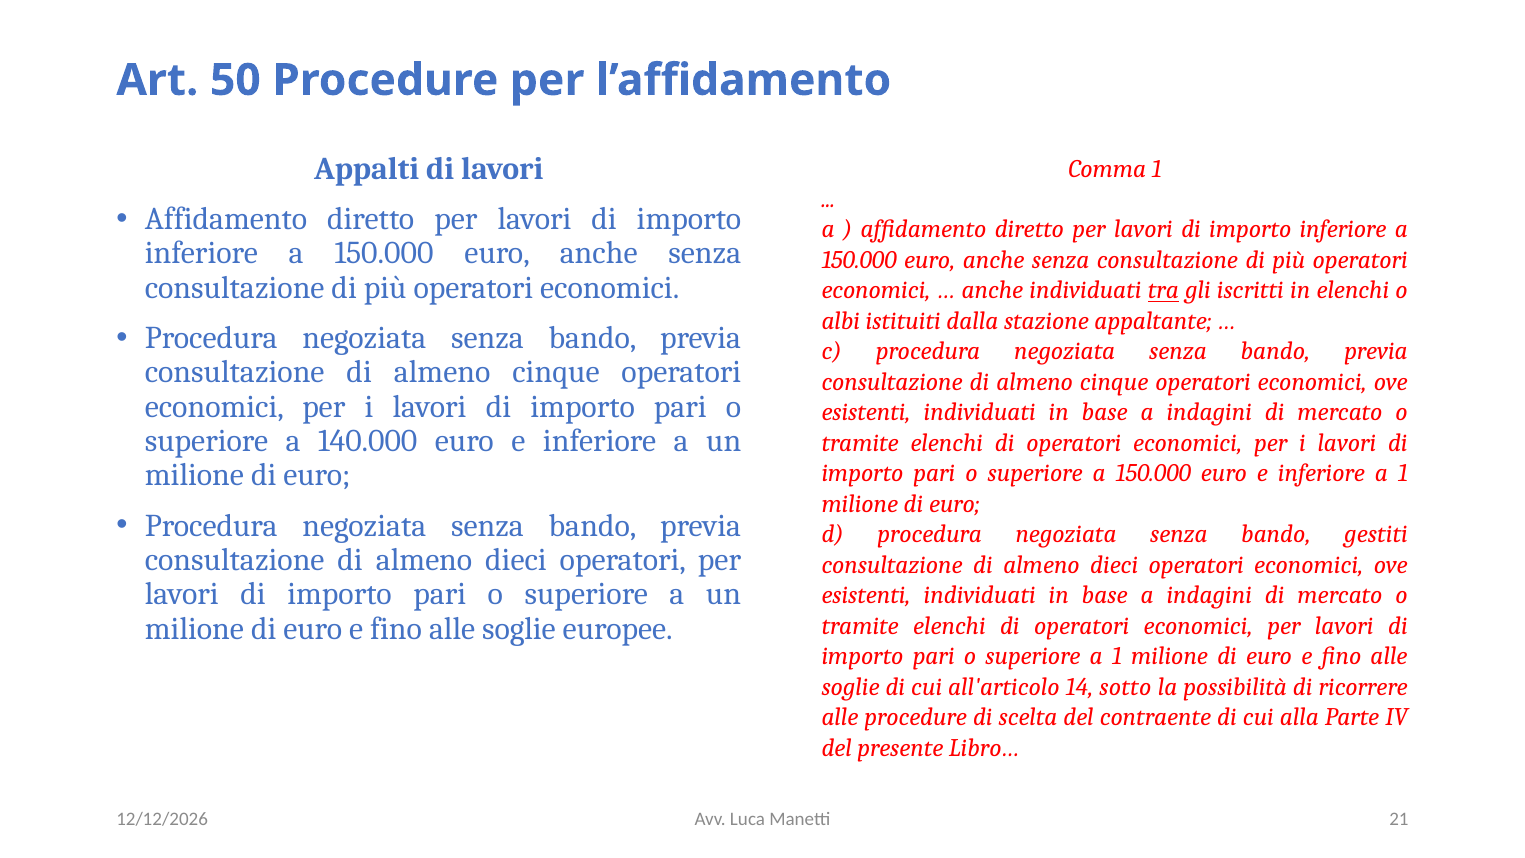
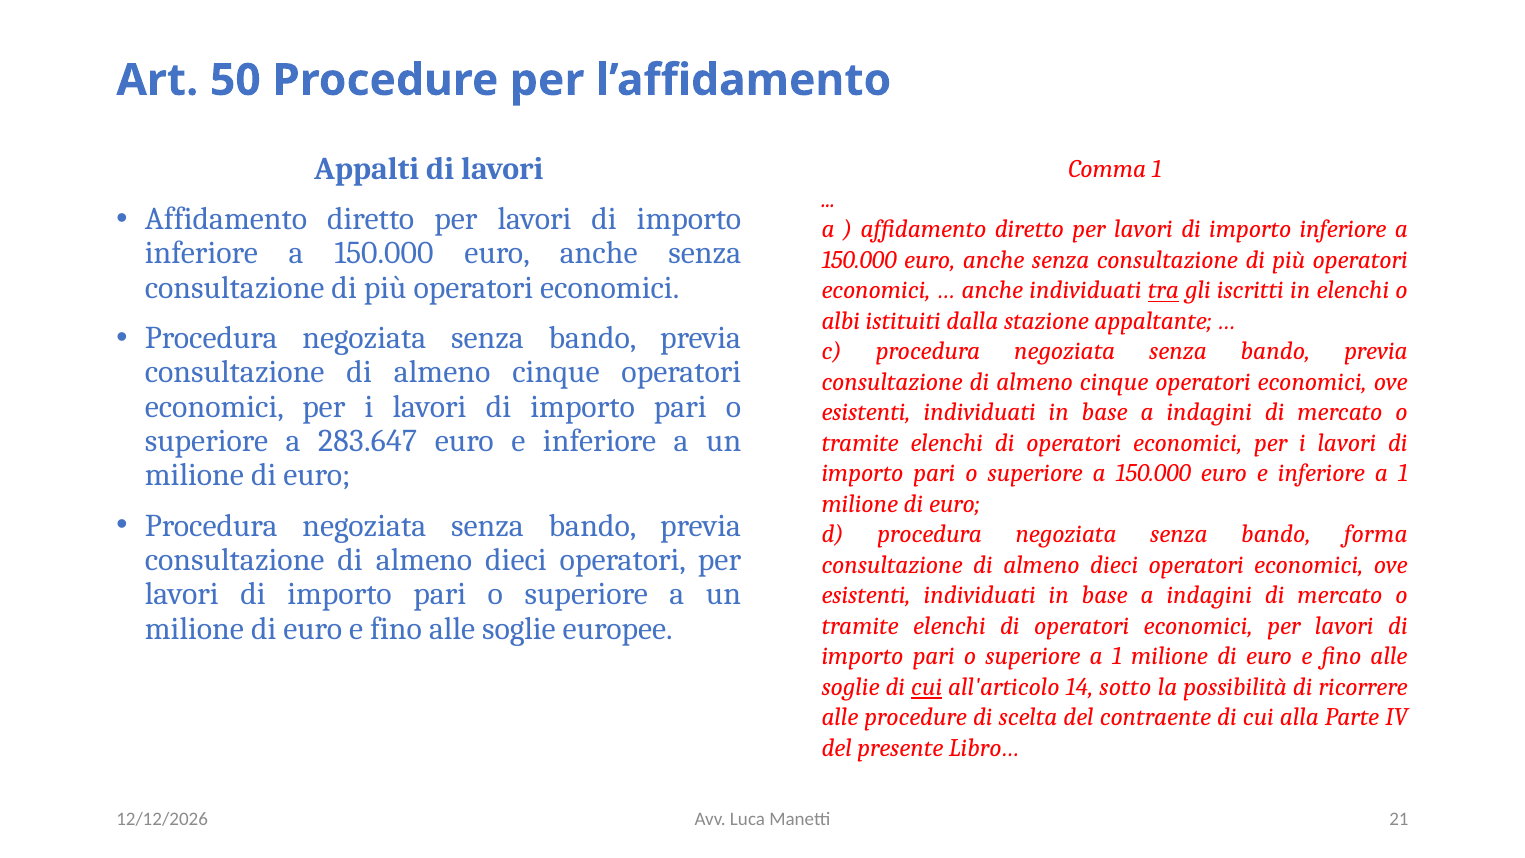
140.000: 140.000 -> 283.647 (368, 441)
gestiti: gestiti -> forma (1376, 534)
cui underline: none -> present (927, 687)
